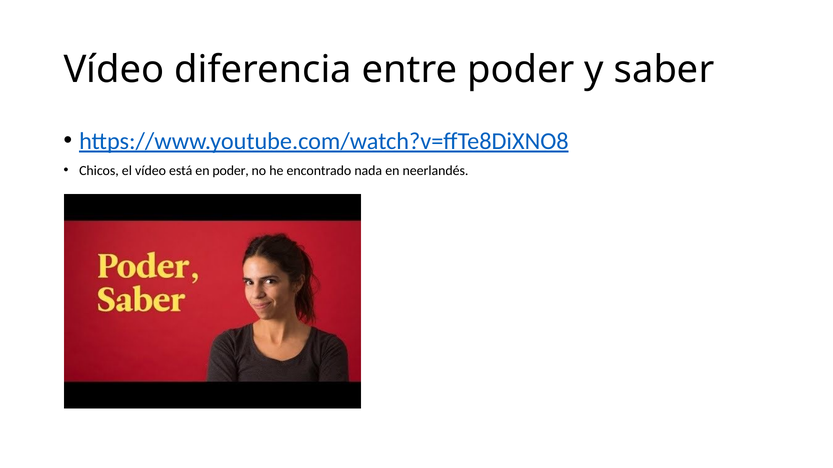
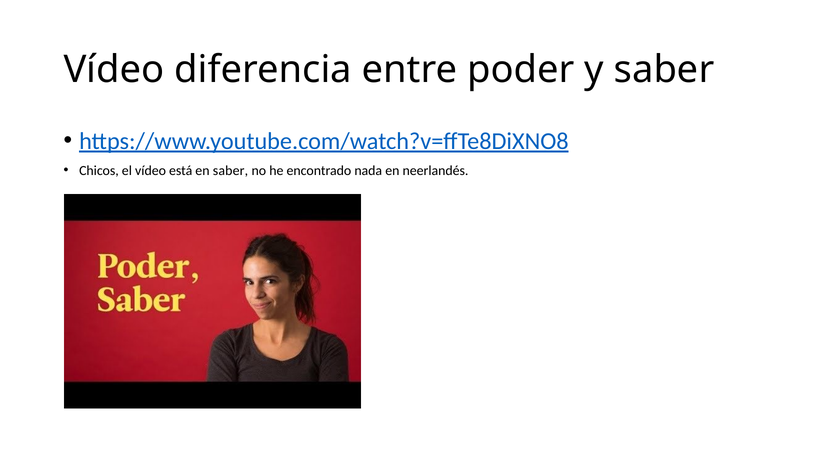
en poder: poder -> saber (230, 171)
